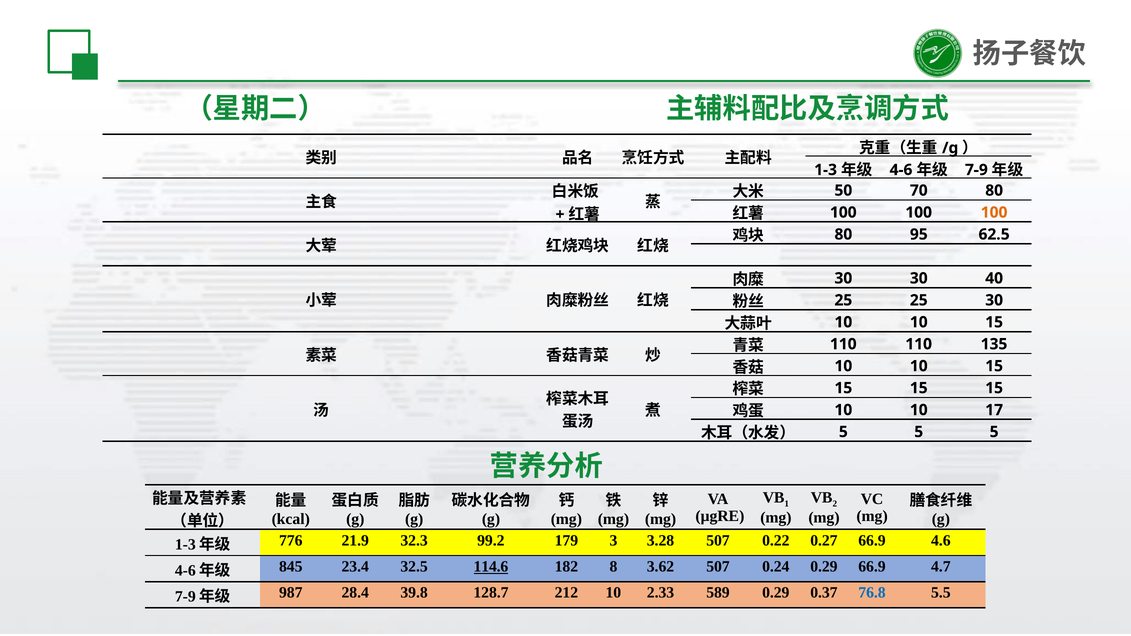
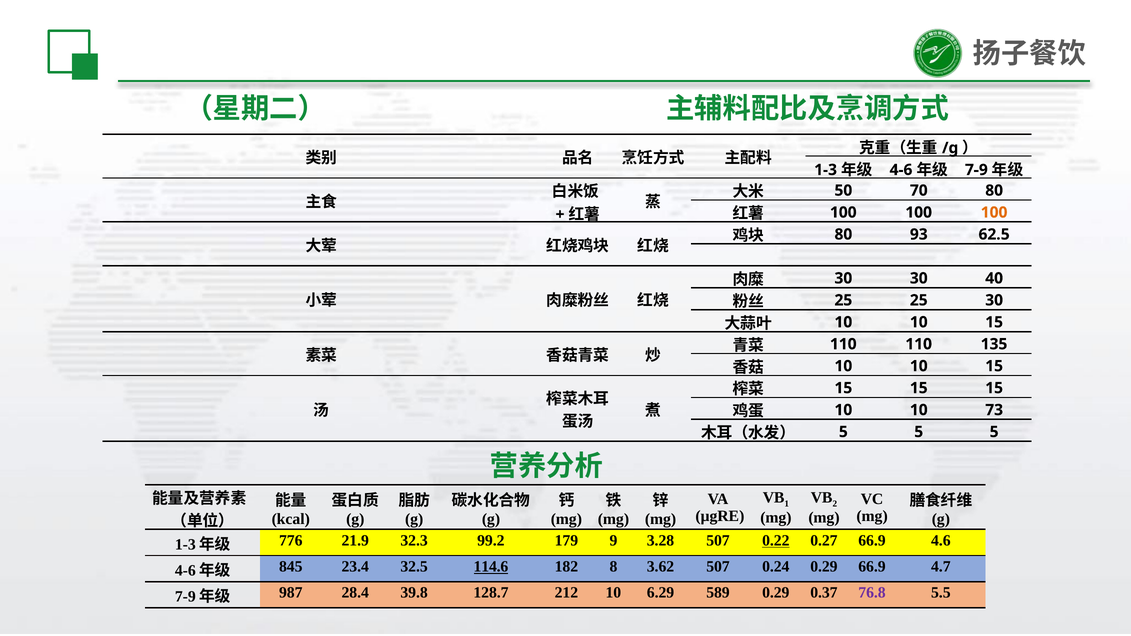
95: 95 -> 93 (919, 234)
17: 17 -> 73 (994, 410)
3: 3 -> 9 (613, 541)
0.22 underline: none -> present (776, 541)
2.33: 2.33 -> 6.29 (661, 593)
76.8 colour: blue -> purple (872, 593)
